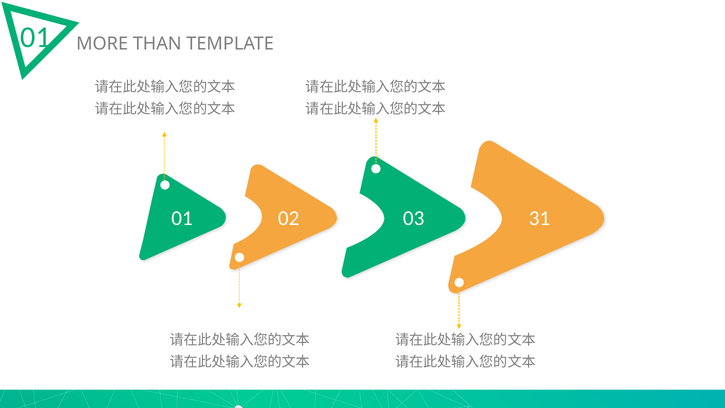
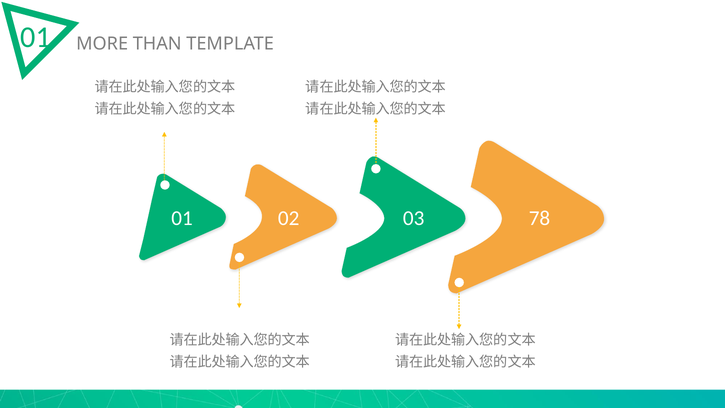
31: 31 -> 78 (539, 218)
